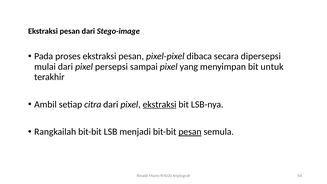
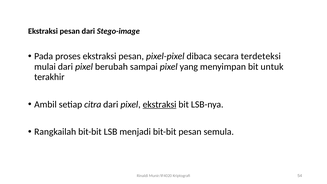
dipersepsi: dipersepsi -> terdeteksi (261, 56)
persepsi: persepsi -> berubah (111, 67)
pesan underline: present -> none (190, 132)
